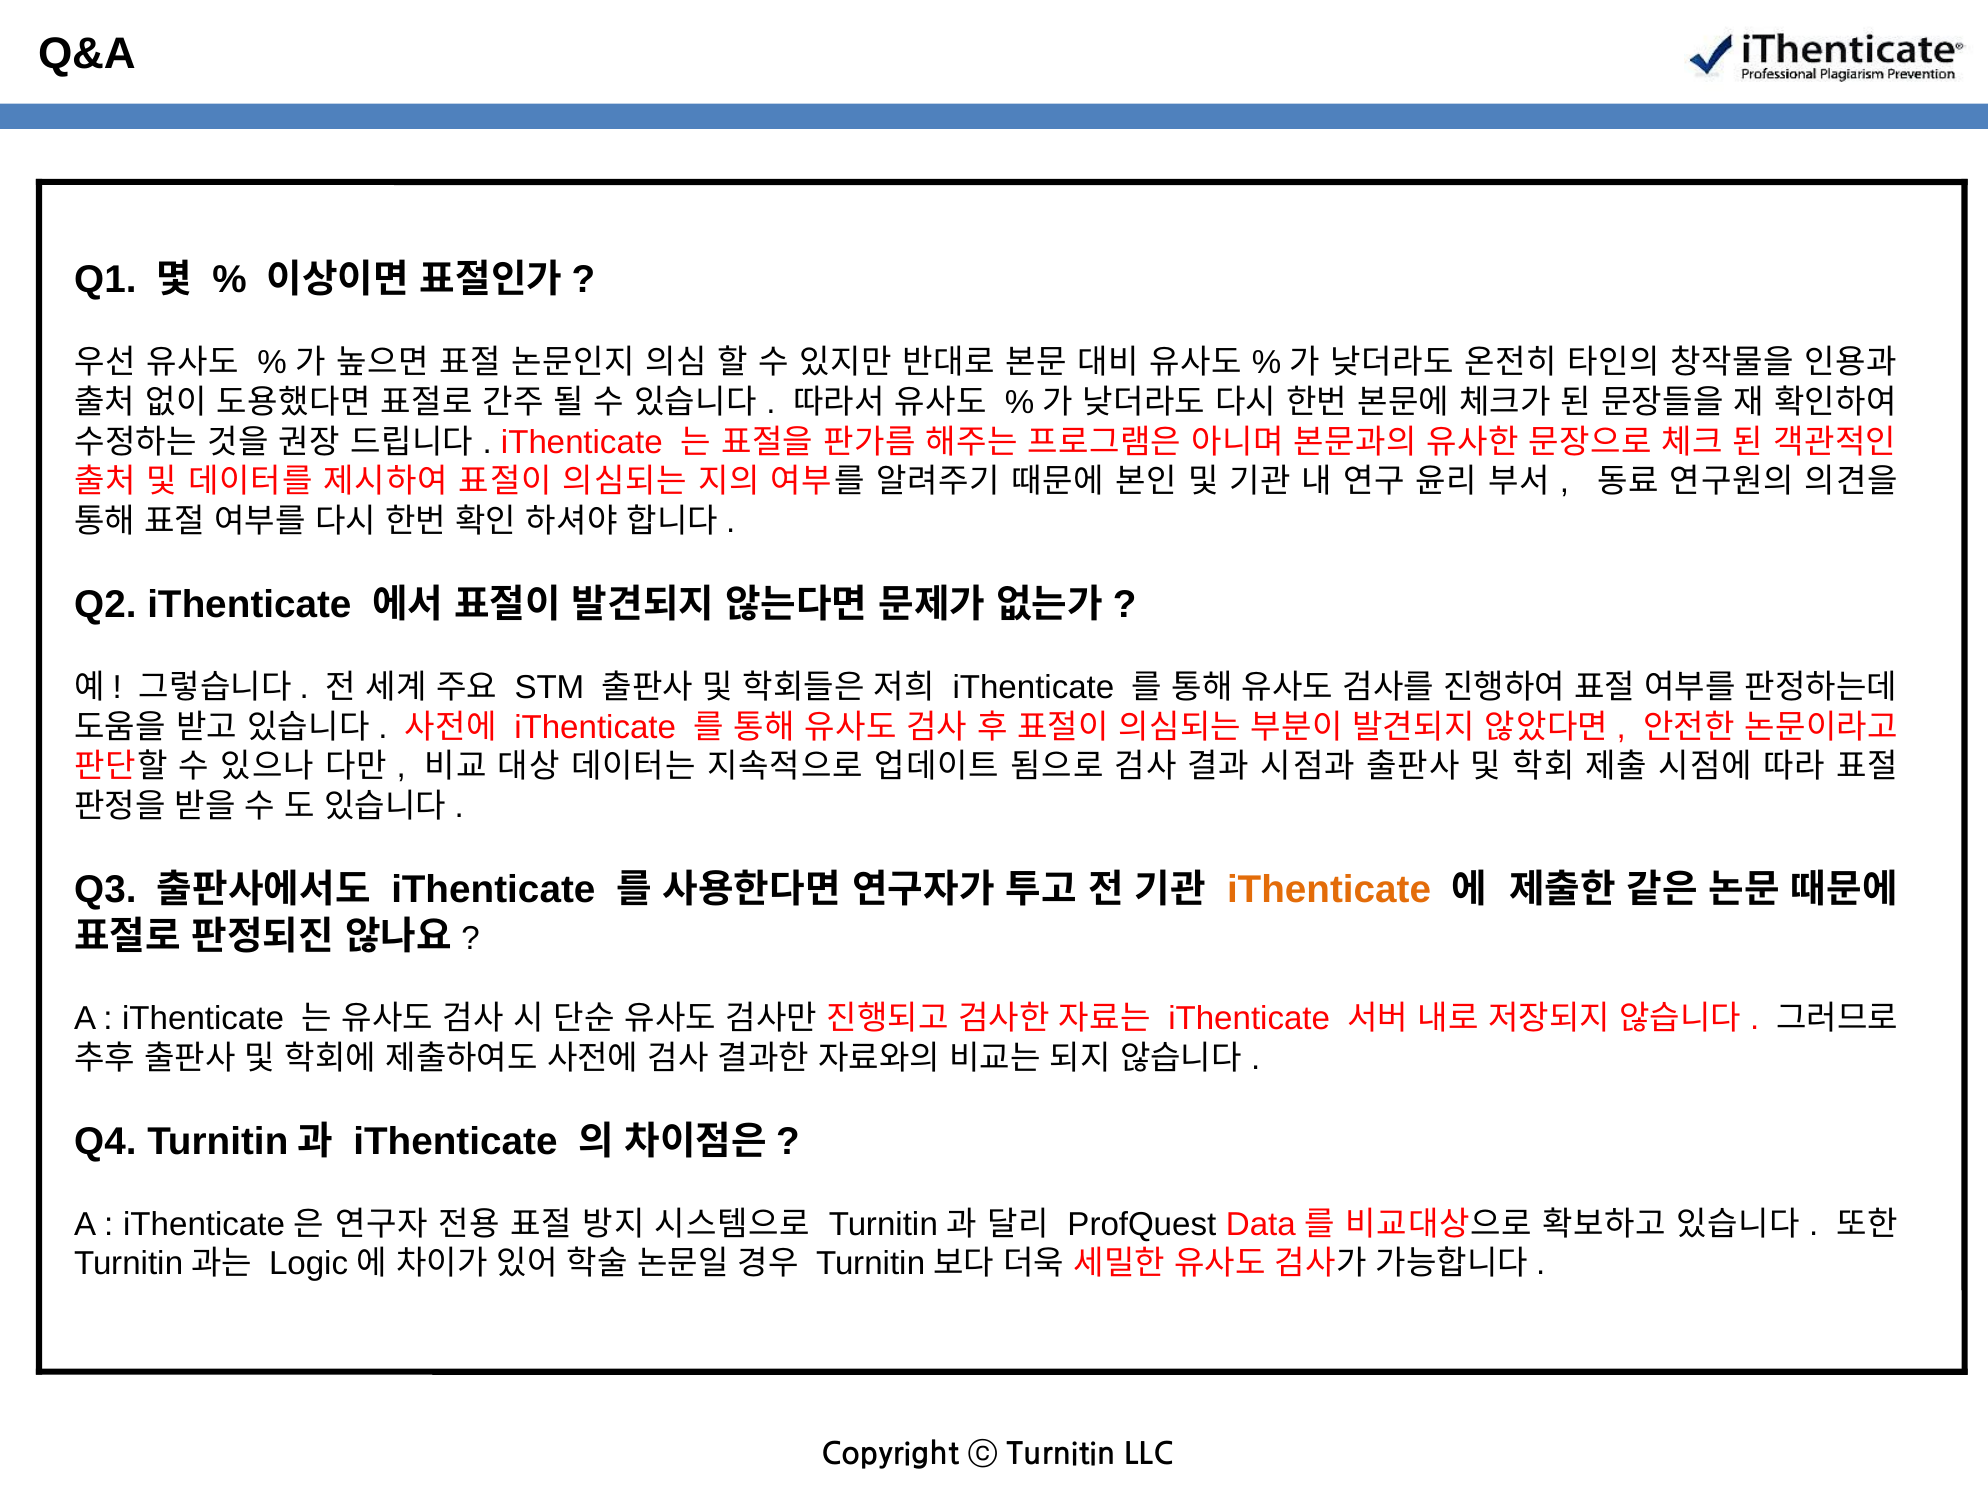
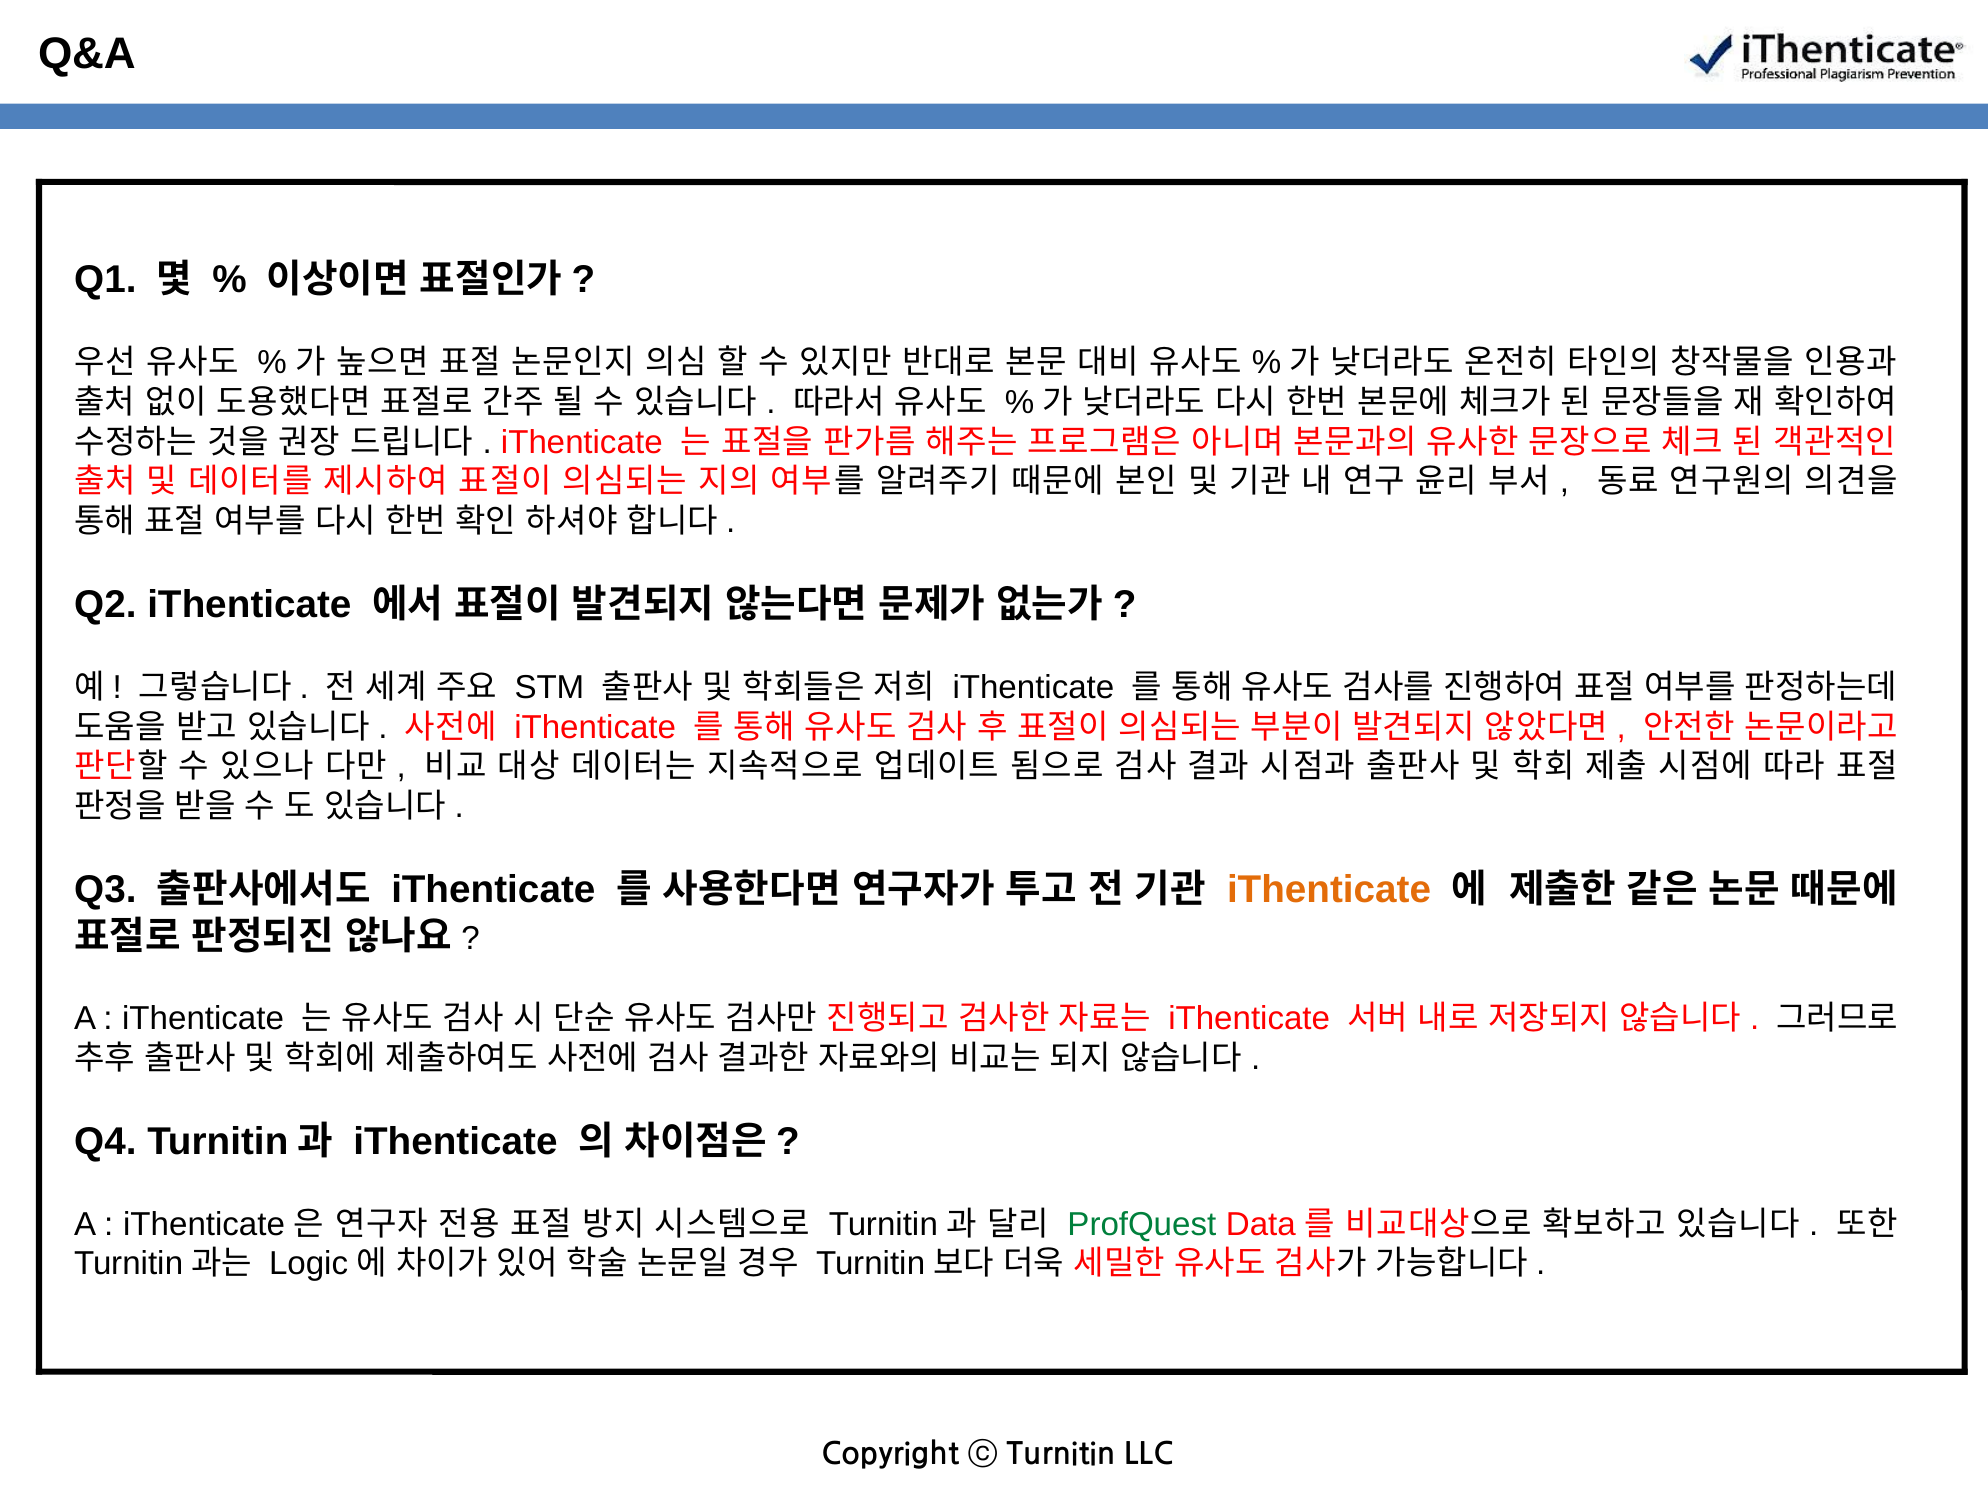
ProfQuest colour: black -> green (1142, 1224)
